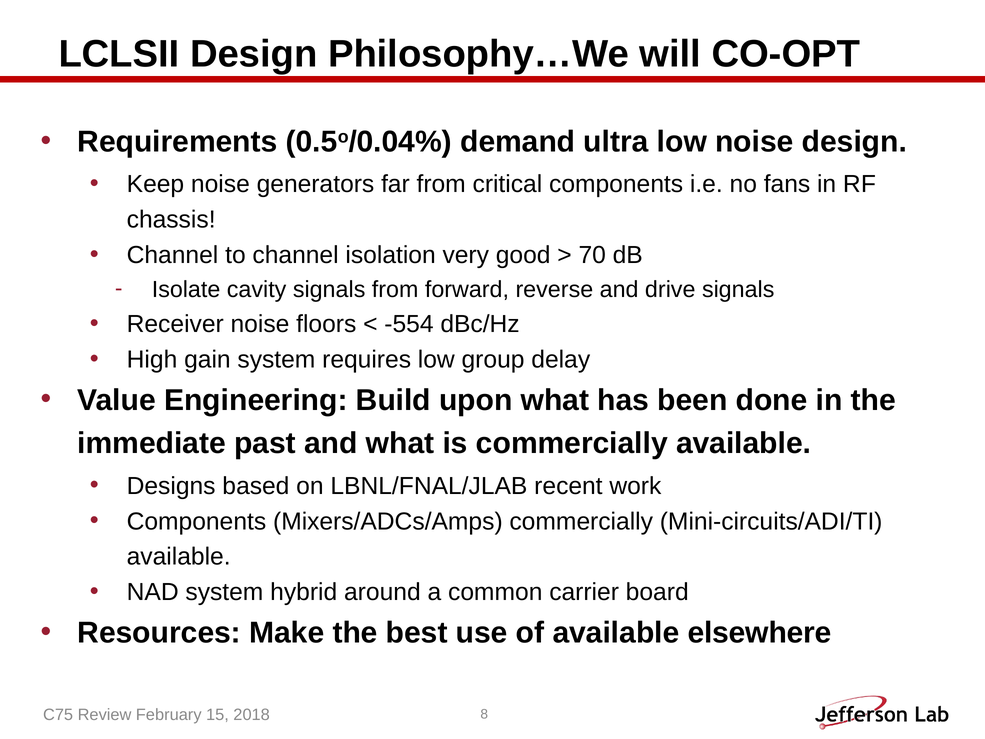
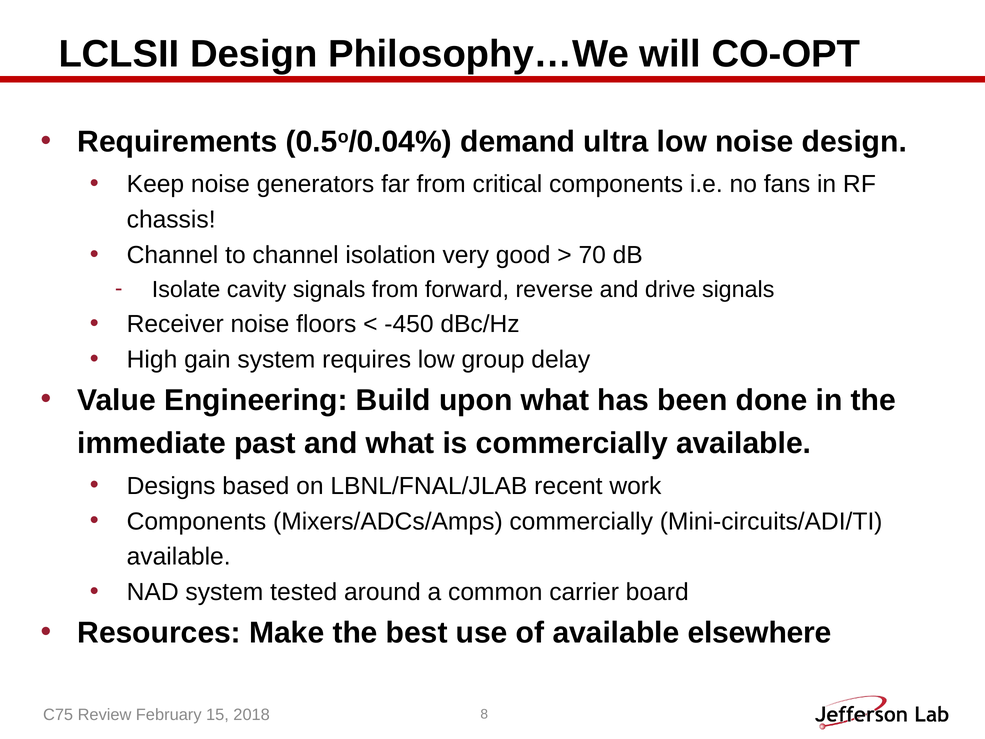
-554: -554 -> -450 (409, 324)
hybrid: hybrid -> tested (304, 592)
